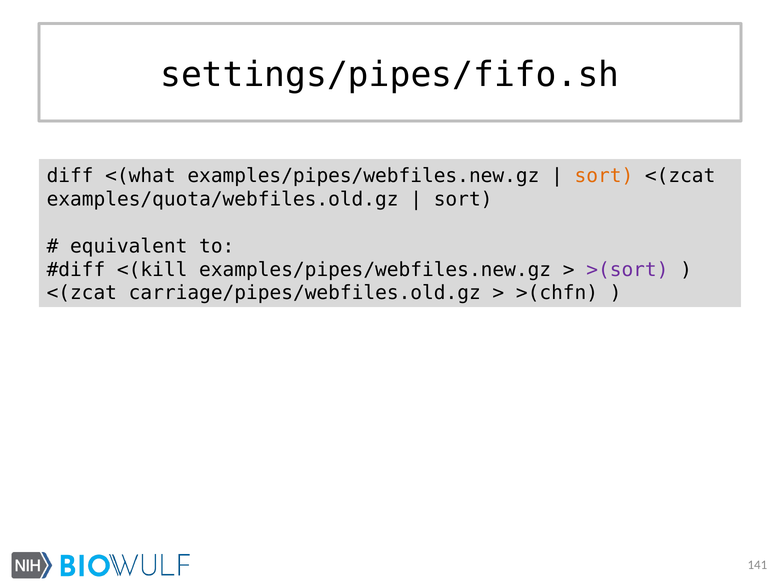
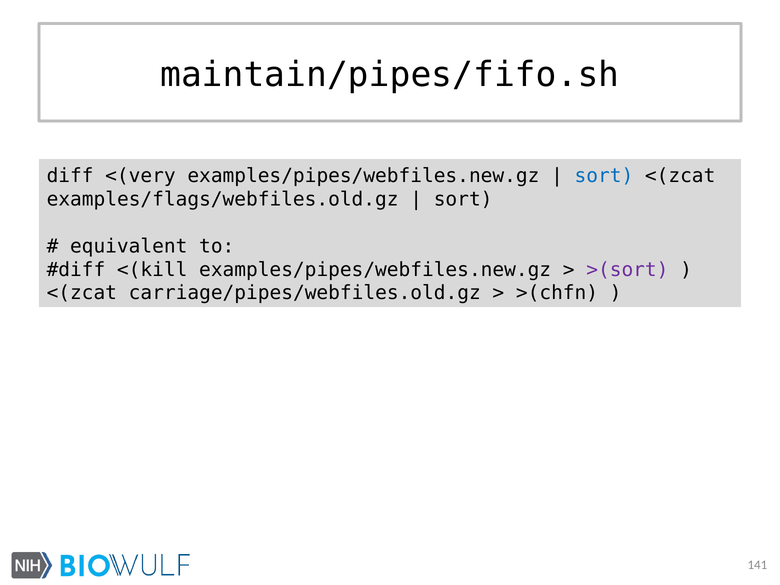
settings/pipes/fifo.sh: settings/pipes/fifo.sh -> maintain/pipes/fifo.sh (390, 75)
<(what: <(what -> <(very (140, 176)
sort colour: orange -> blue (604, 176)
examples/quota/webfiles.old.gz: examples/quota/webfiles.old.gz -> examples/flags/webfiles.old.gz (223, 199)
